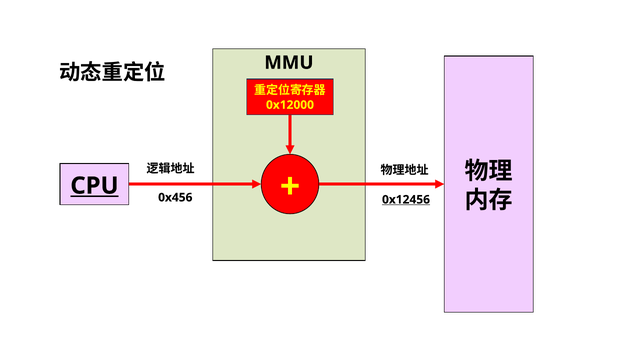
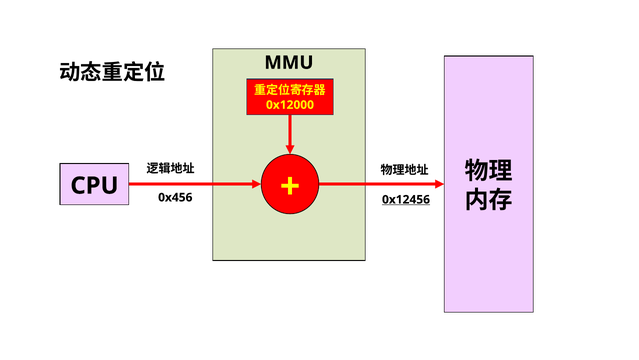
CPU underline: present -> none (94, 185)
